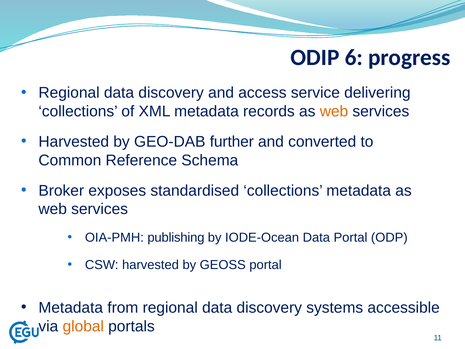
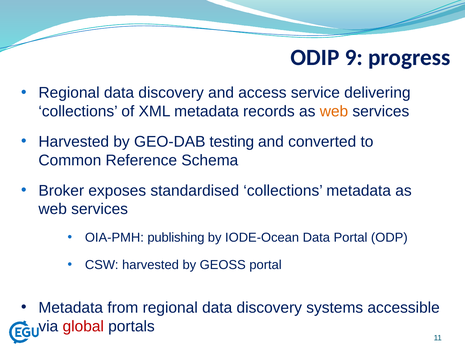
6: 6 -> 9 (354, 57)
further: further -> testing (232, 142)
global colour: orange -> red (83, 326)
